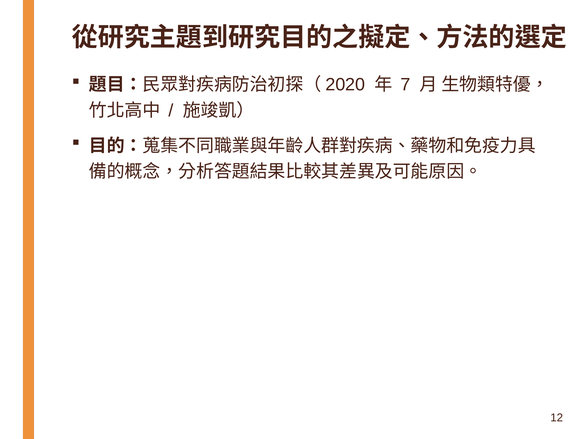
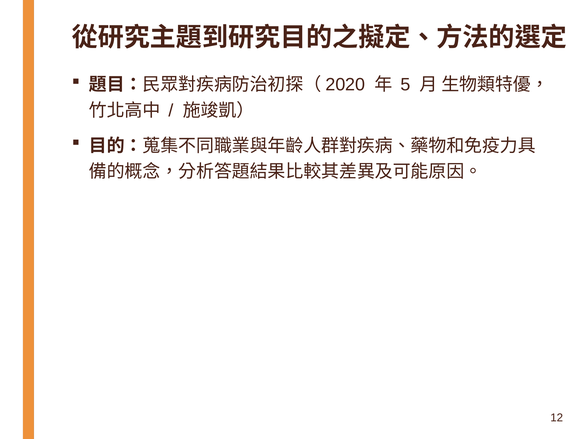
7: 7 -> 5 (406, 85)
